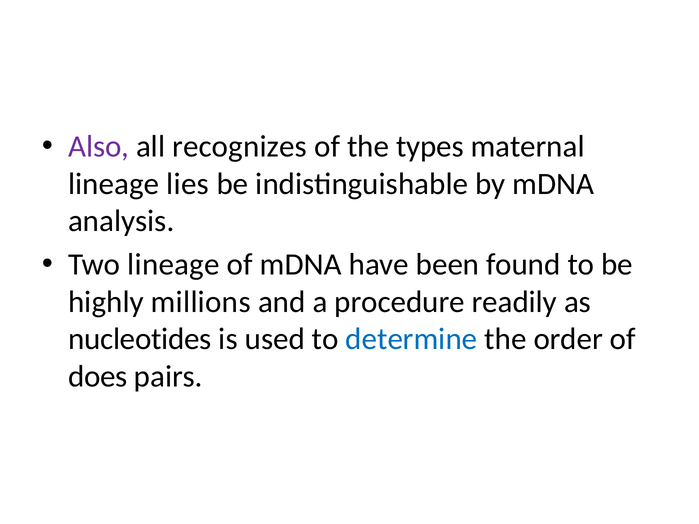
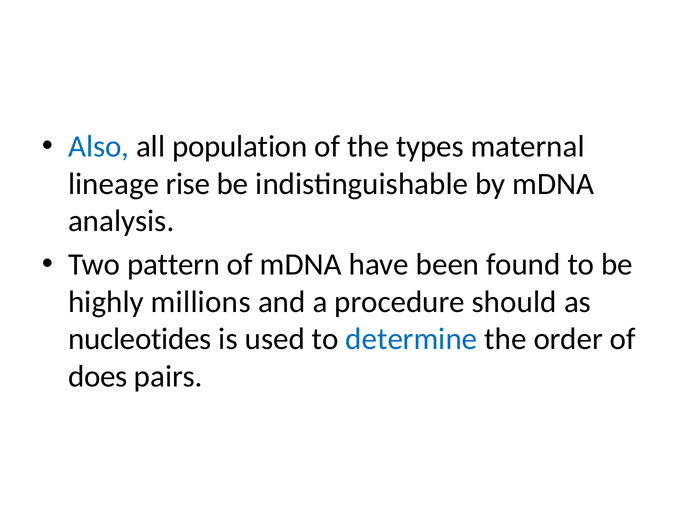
Also colour: purple -> blue (99, 147)
recognizes: recognizes -> population (240, 147)
lies: lies -> rise (188, 184)
Two lineage: lineage -> pattern (174, 265)
readily: readily -> should (514, 302)
